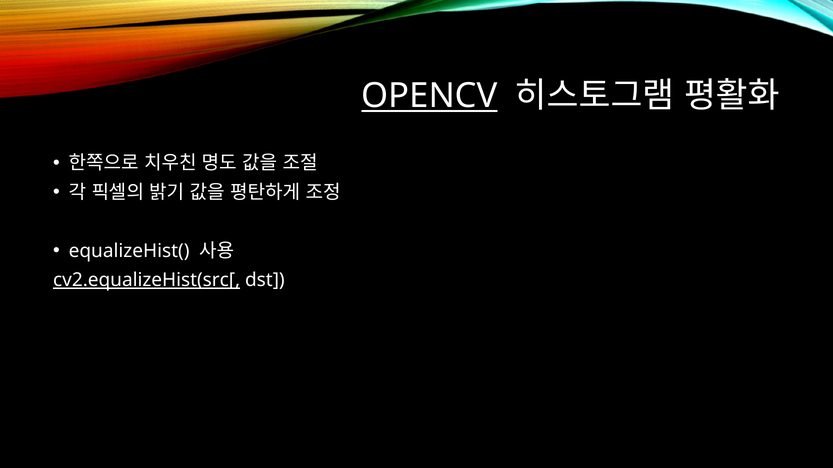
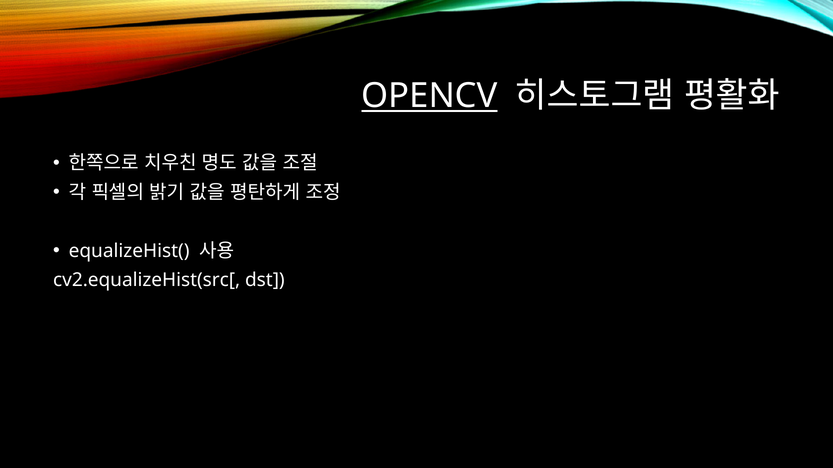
cv2.equalizeHist(src[ underline: present -> none (147, 280)
